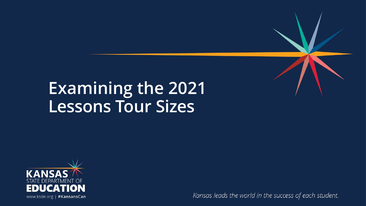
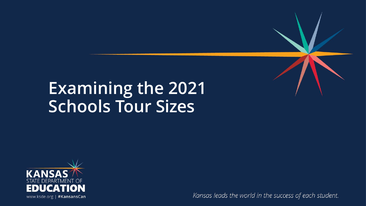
Lessons: Lessons -> Schools (80, 107)
